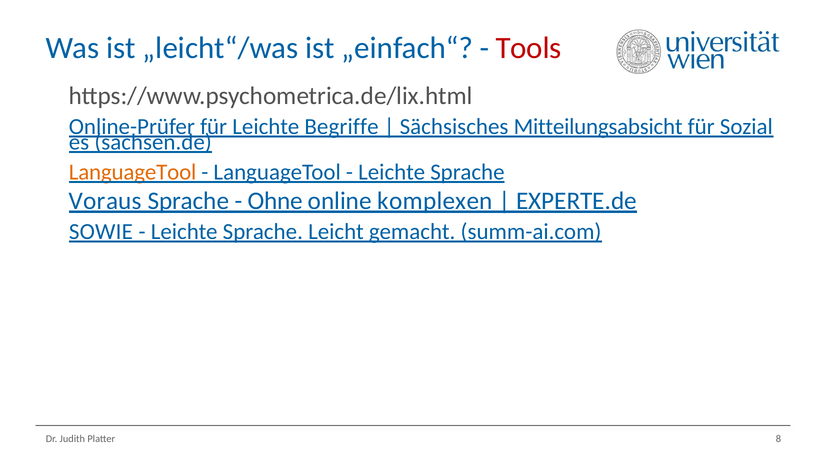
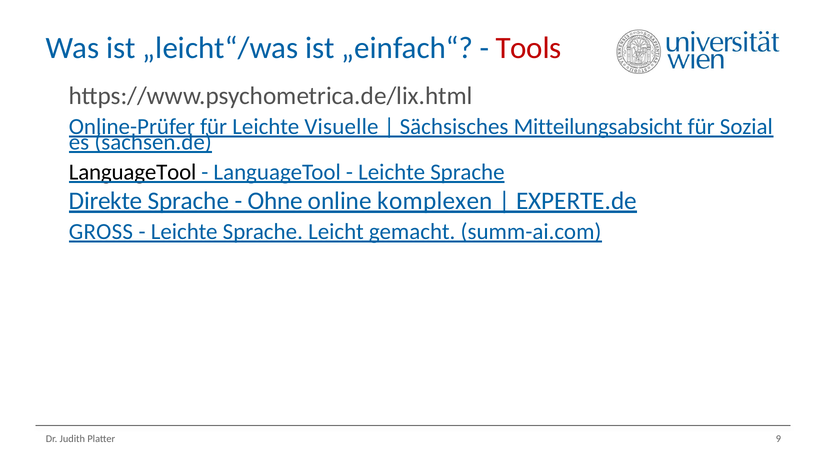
Begriffe: Begriffe -> Visuelle (341, 127)
LanguageTool colour: orange -> black (133, 172)
Voraus: Voraus -> Direkte (106, 201)
SOWIE: SOWIE -> GROSS (101, 232)
8: 8 -> 9 (778, 438)
